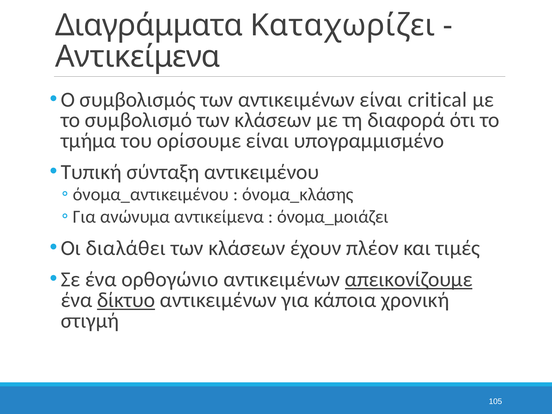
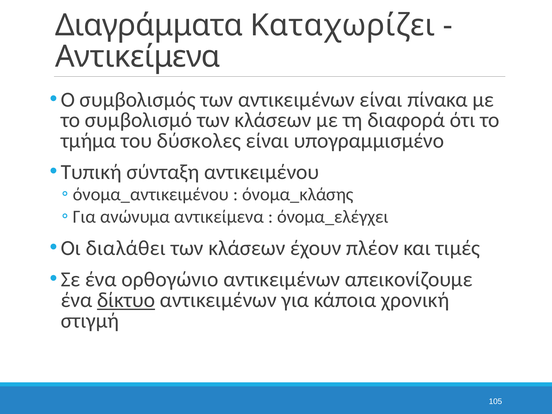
critical: critical -> πίνακα (438, 100)
ορίσουμε: ορίσουμε -> δύσκολες (199, 141)
όνομα_μοιάζει: όνομα_μοιάζει -> όνομα_ελέγχει (333, 217)
απεικονίζουμε underline: present -> none (409, 279)
